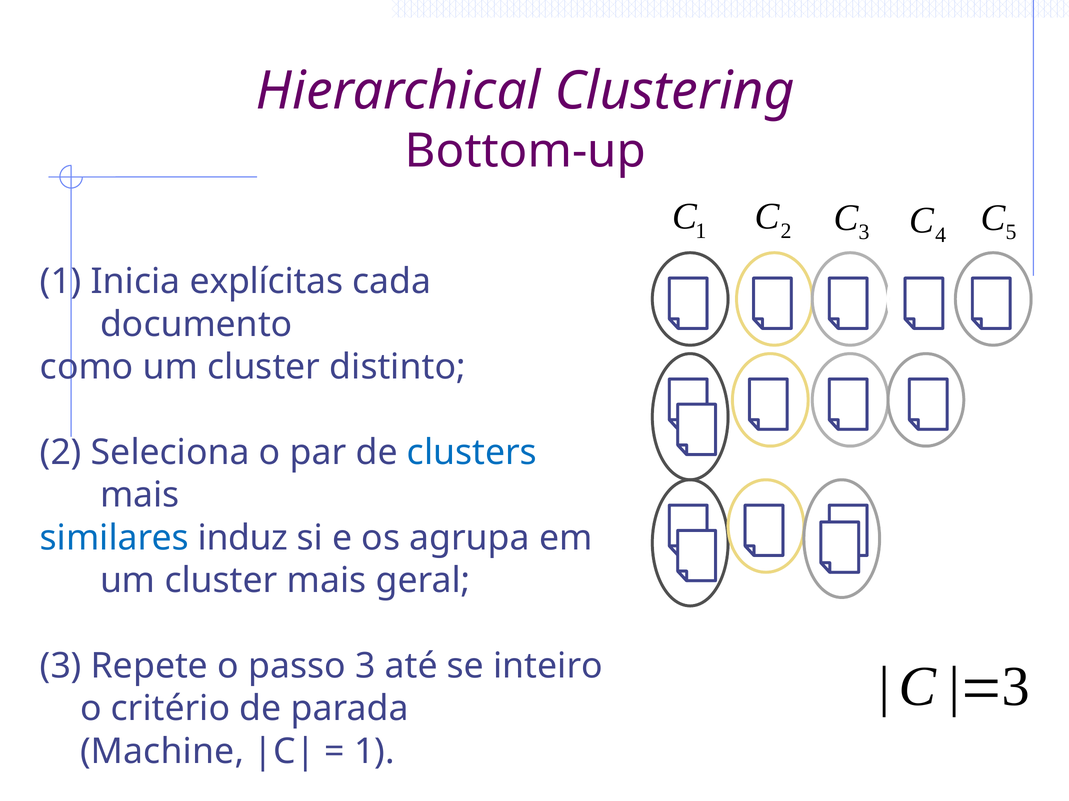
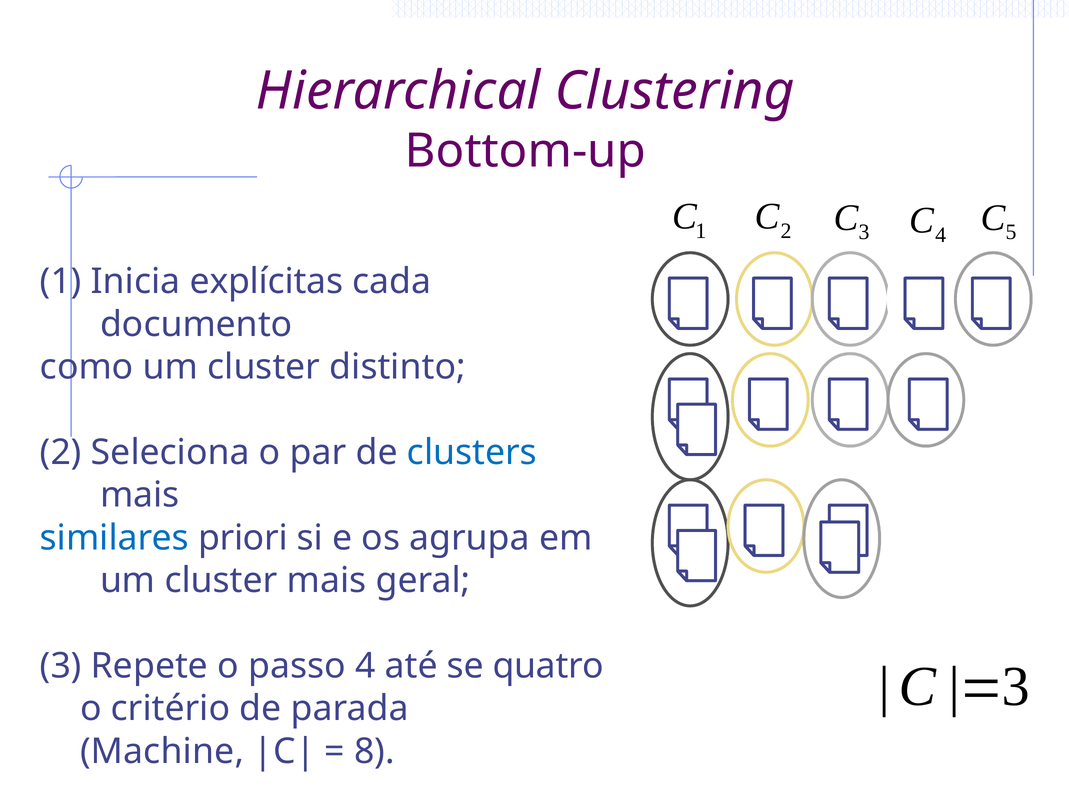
induz: induz -> priori (243, 538)
passo 3: 3 -> 4 (365, 667)
inteiro: inteiro -> quatro (548, 667)
1: 1 -> 8 (374, 752)
